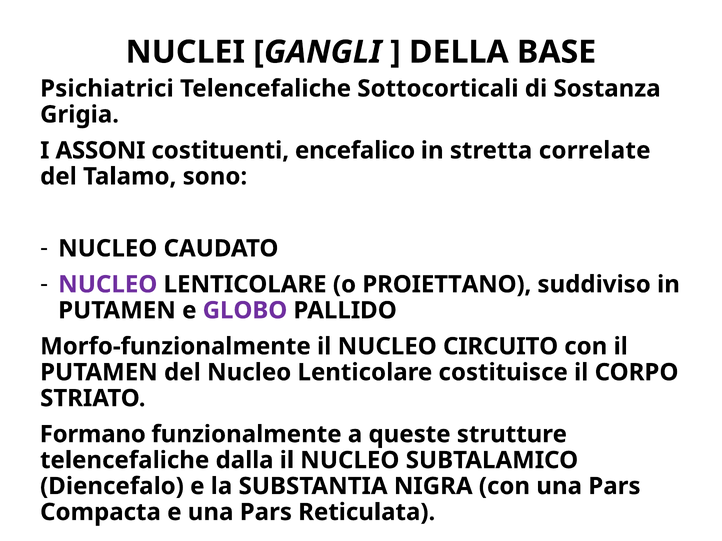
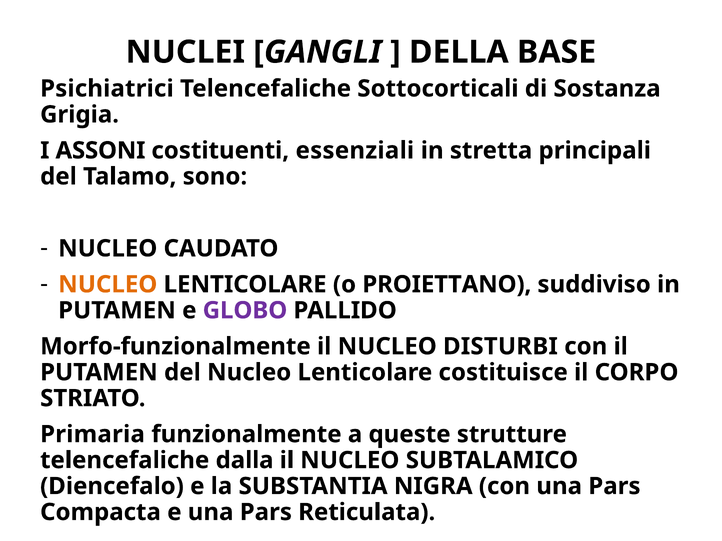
encefalico: encefalico -> essenziali (355, 151)
correlate: correlate -> principali (595, 151)
NUCLEO colour: purple -> orange (108, 285)
CIRCUITO: CIRCUITO -> DISTURBI (500, 347)
Formano: Formano -> Primaria (93, 435)
